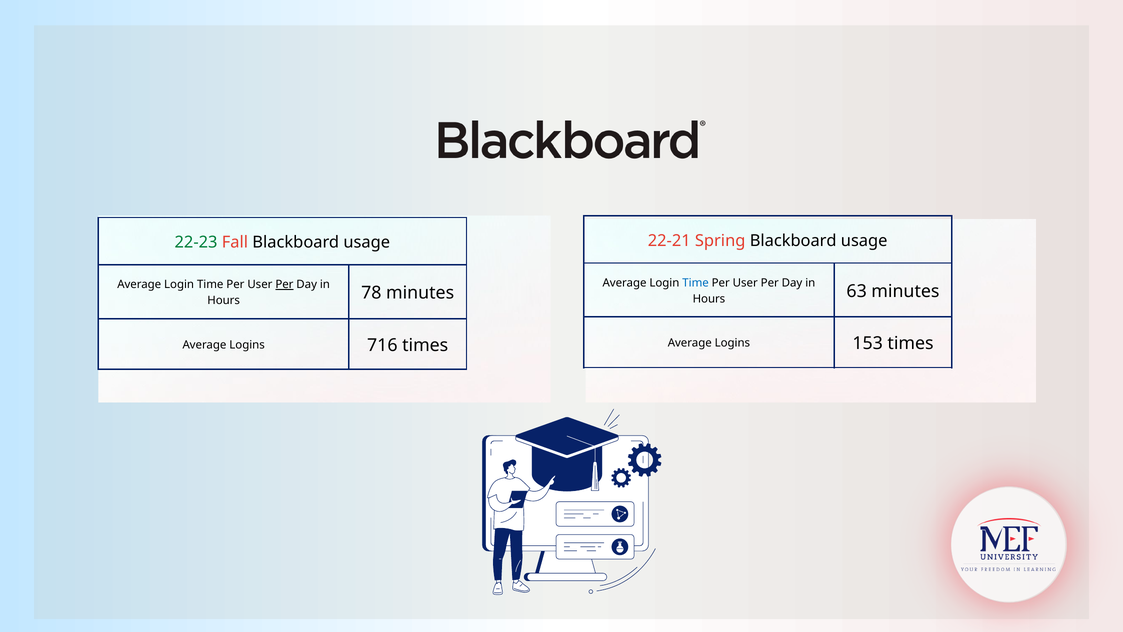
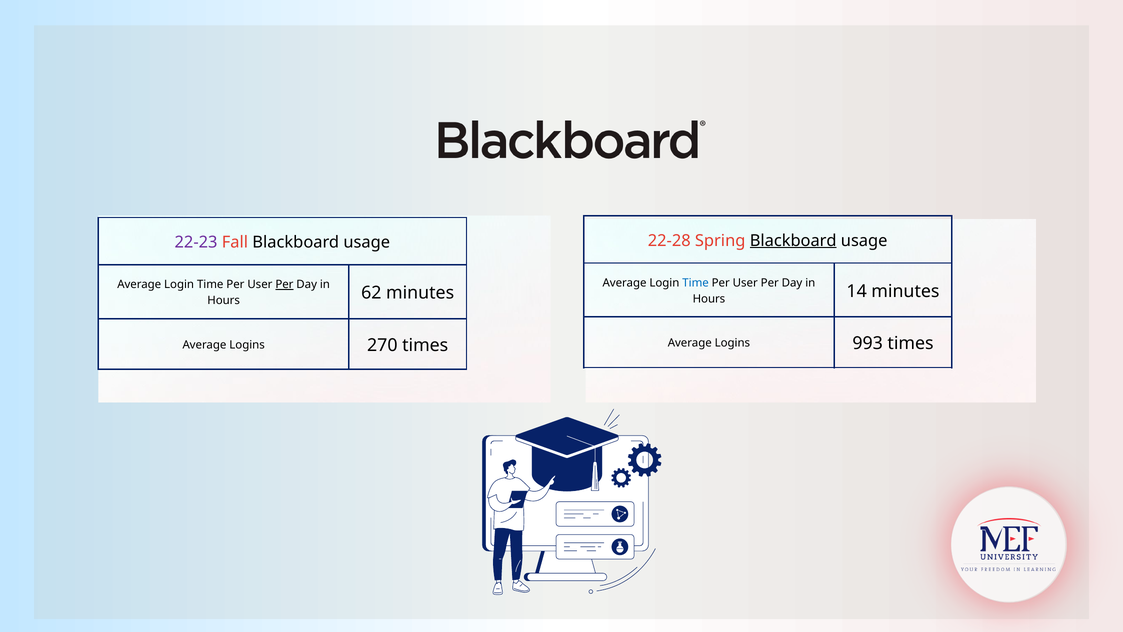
22-21: 22-21 -> 22-28 (669, 241)
Blackboard underline: none -> present (793, 241)
22-23 colour: green -> purple (196, 242)
63: 63 -> 14 (857, 291)
78: 78 -> 62 (371, 293)
153: 153 -> 993 (868, 343)
716: 716 -> 270 (382, 345)
